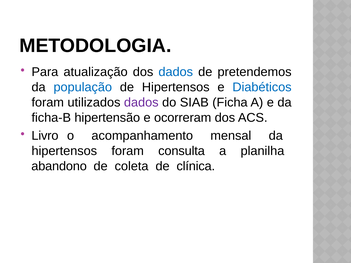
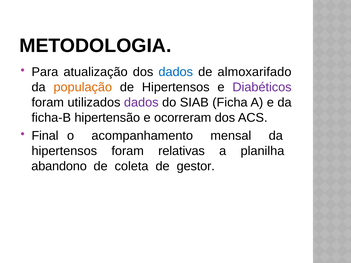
pretendemos: pretendemos -> almoxarifado (254, 72)
população colour: blue -> orange (83, 87)
Diabéticos colour: blue -> purple (262, 87)
Livro: Livro -> Final (45, 136)
consulta: consulta -> relativas (182, 151)
clínica: clínica -> gestor (196, 166)
